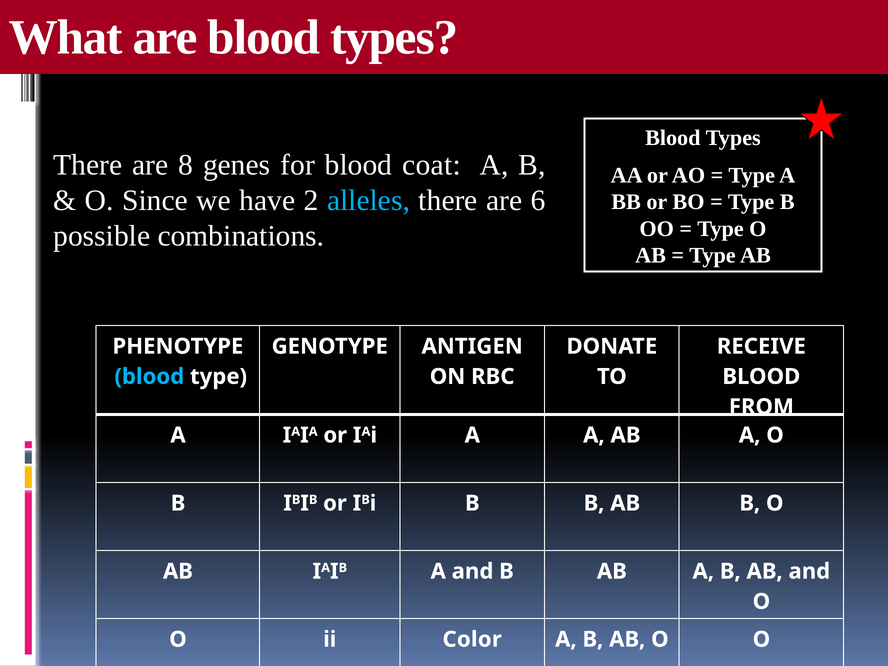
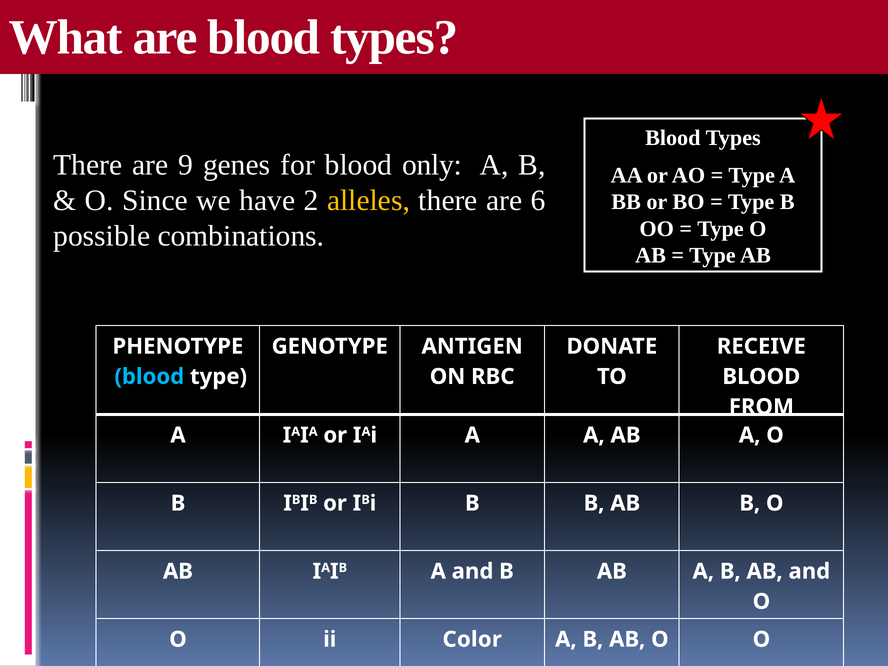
8: 8 -> 9 (186, 165)
coat: coat -> only (432, 165)
alleles colour: light blue -> yellow (369, 200)
